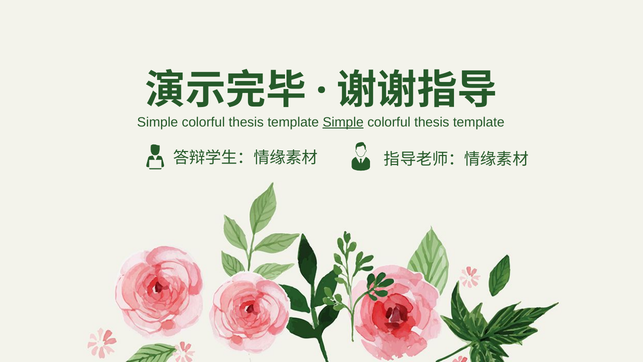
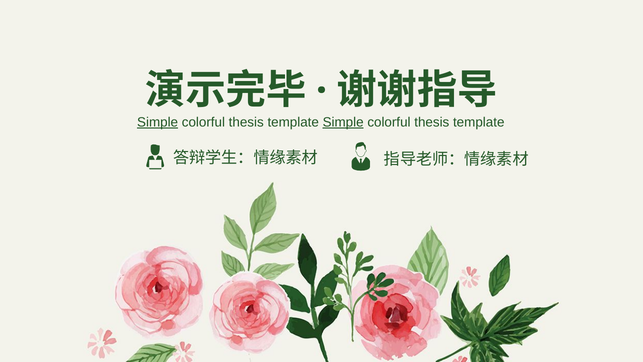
Simple underline: none -> present (158, 122)
